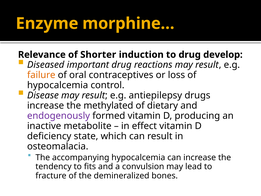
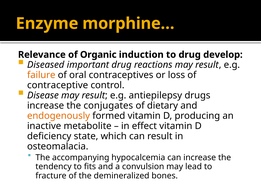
Shorter: Shorter -> Organic (98, 55)
hypocalcemia: hypocalcemia -> contraceptive (58, 85)
methylated: methylated -> conjugates (108, 105)
endogenously colour: purple -> orange (59, 116)
